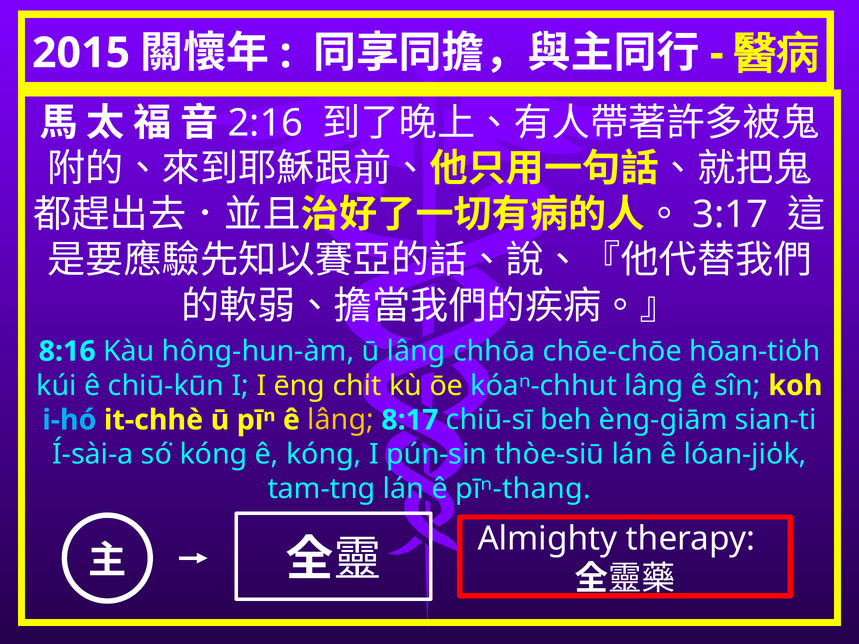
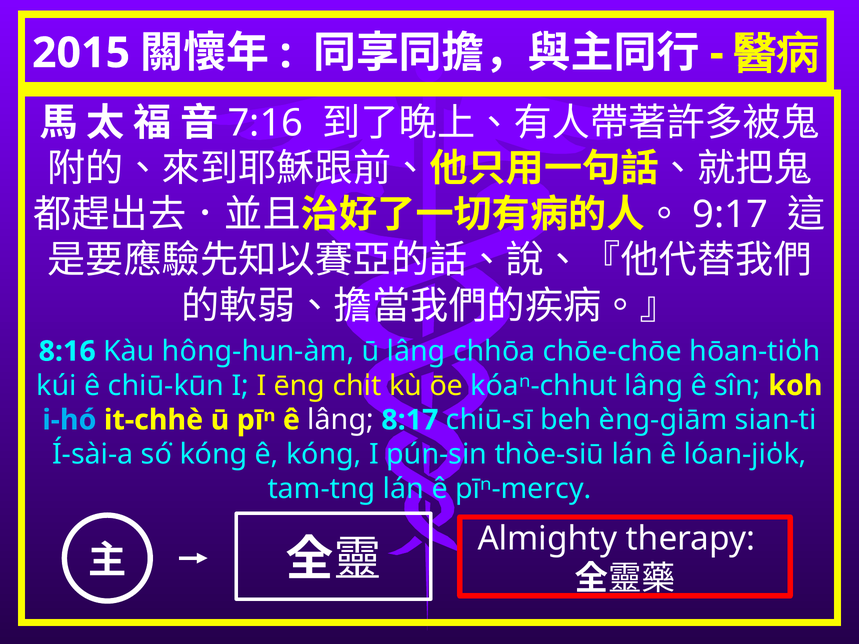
2:16: 2:16 -> 7:16 (265, 123)
3:17: 3:17 -> 9:17 (730, 215)
lâng colour: yellow -> white (341, 420)
pīⁿ-thang: pīⁿ-thang -> pīⁿ-mercy (523, 489)
